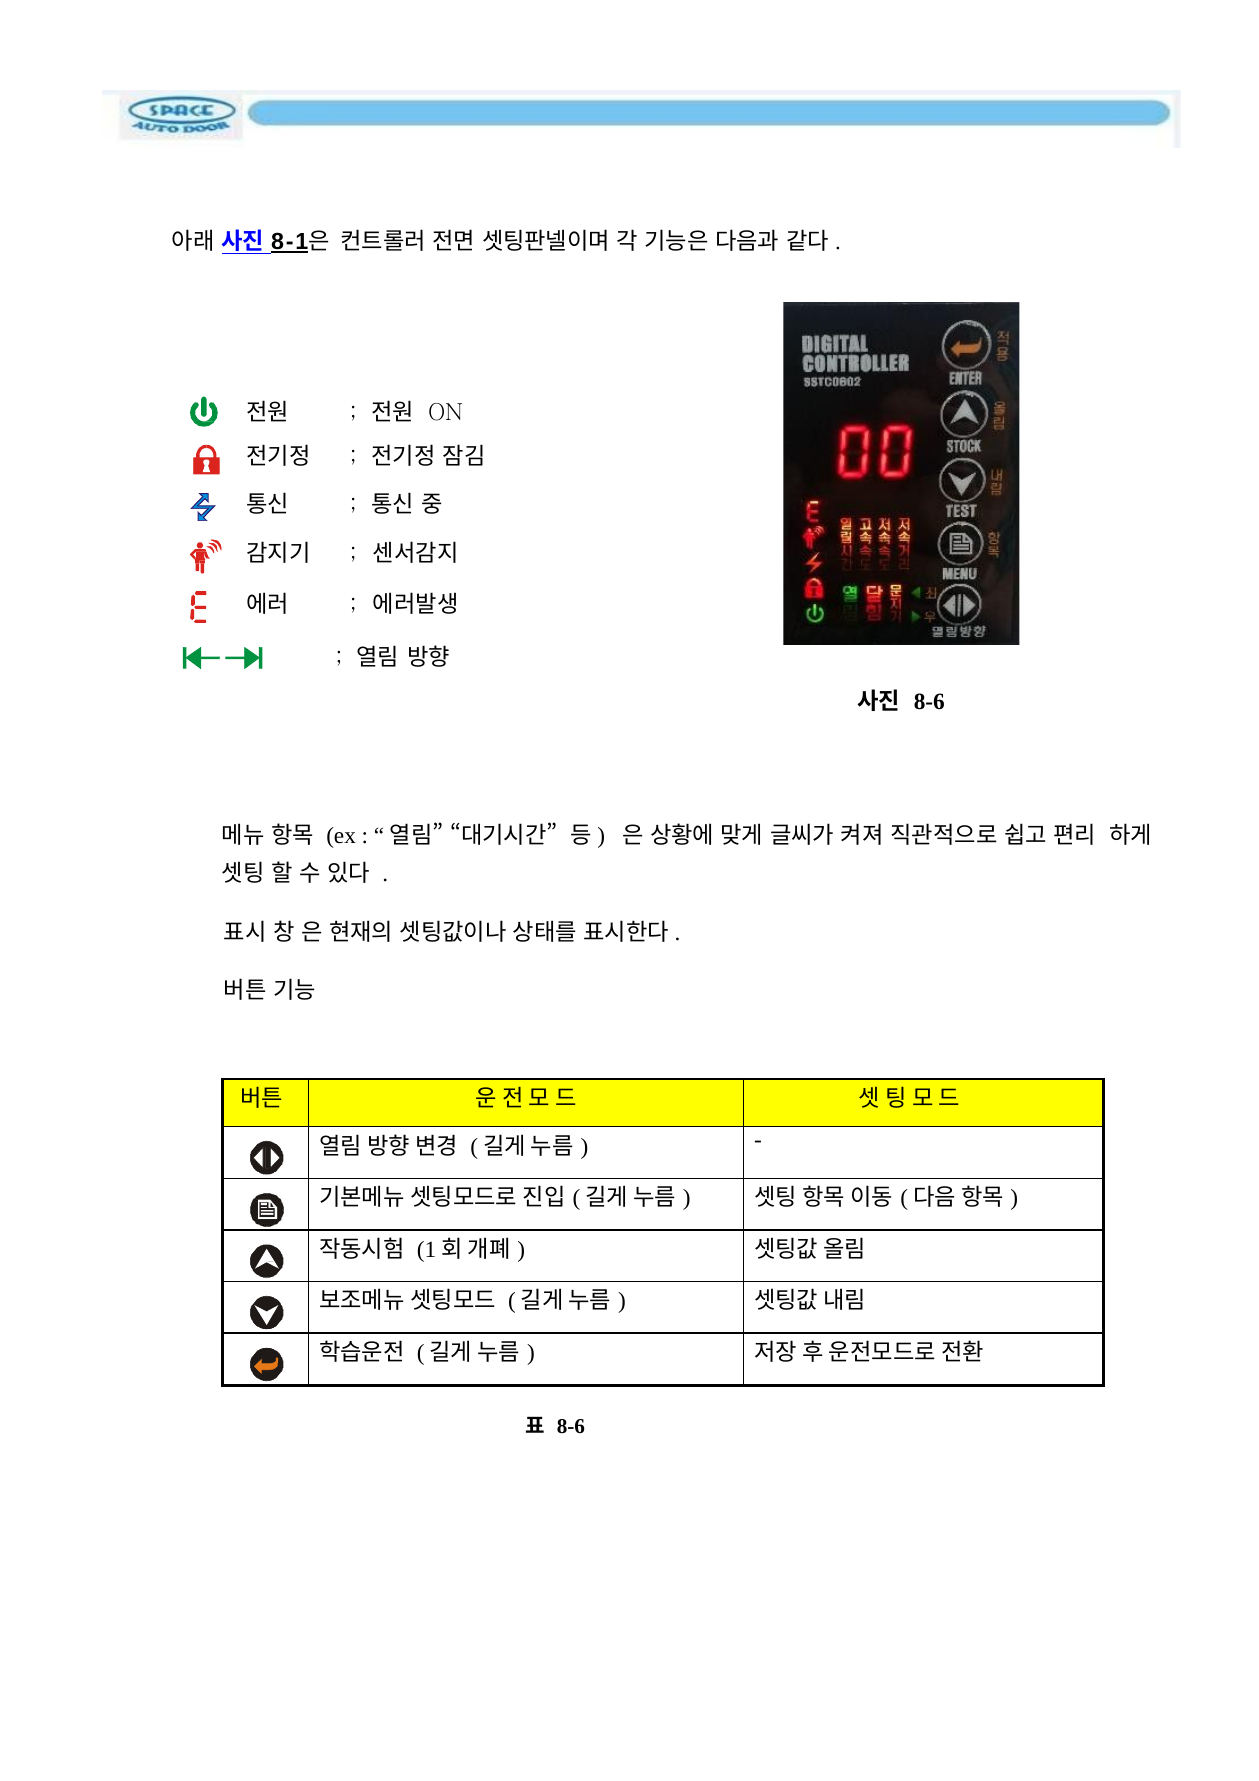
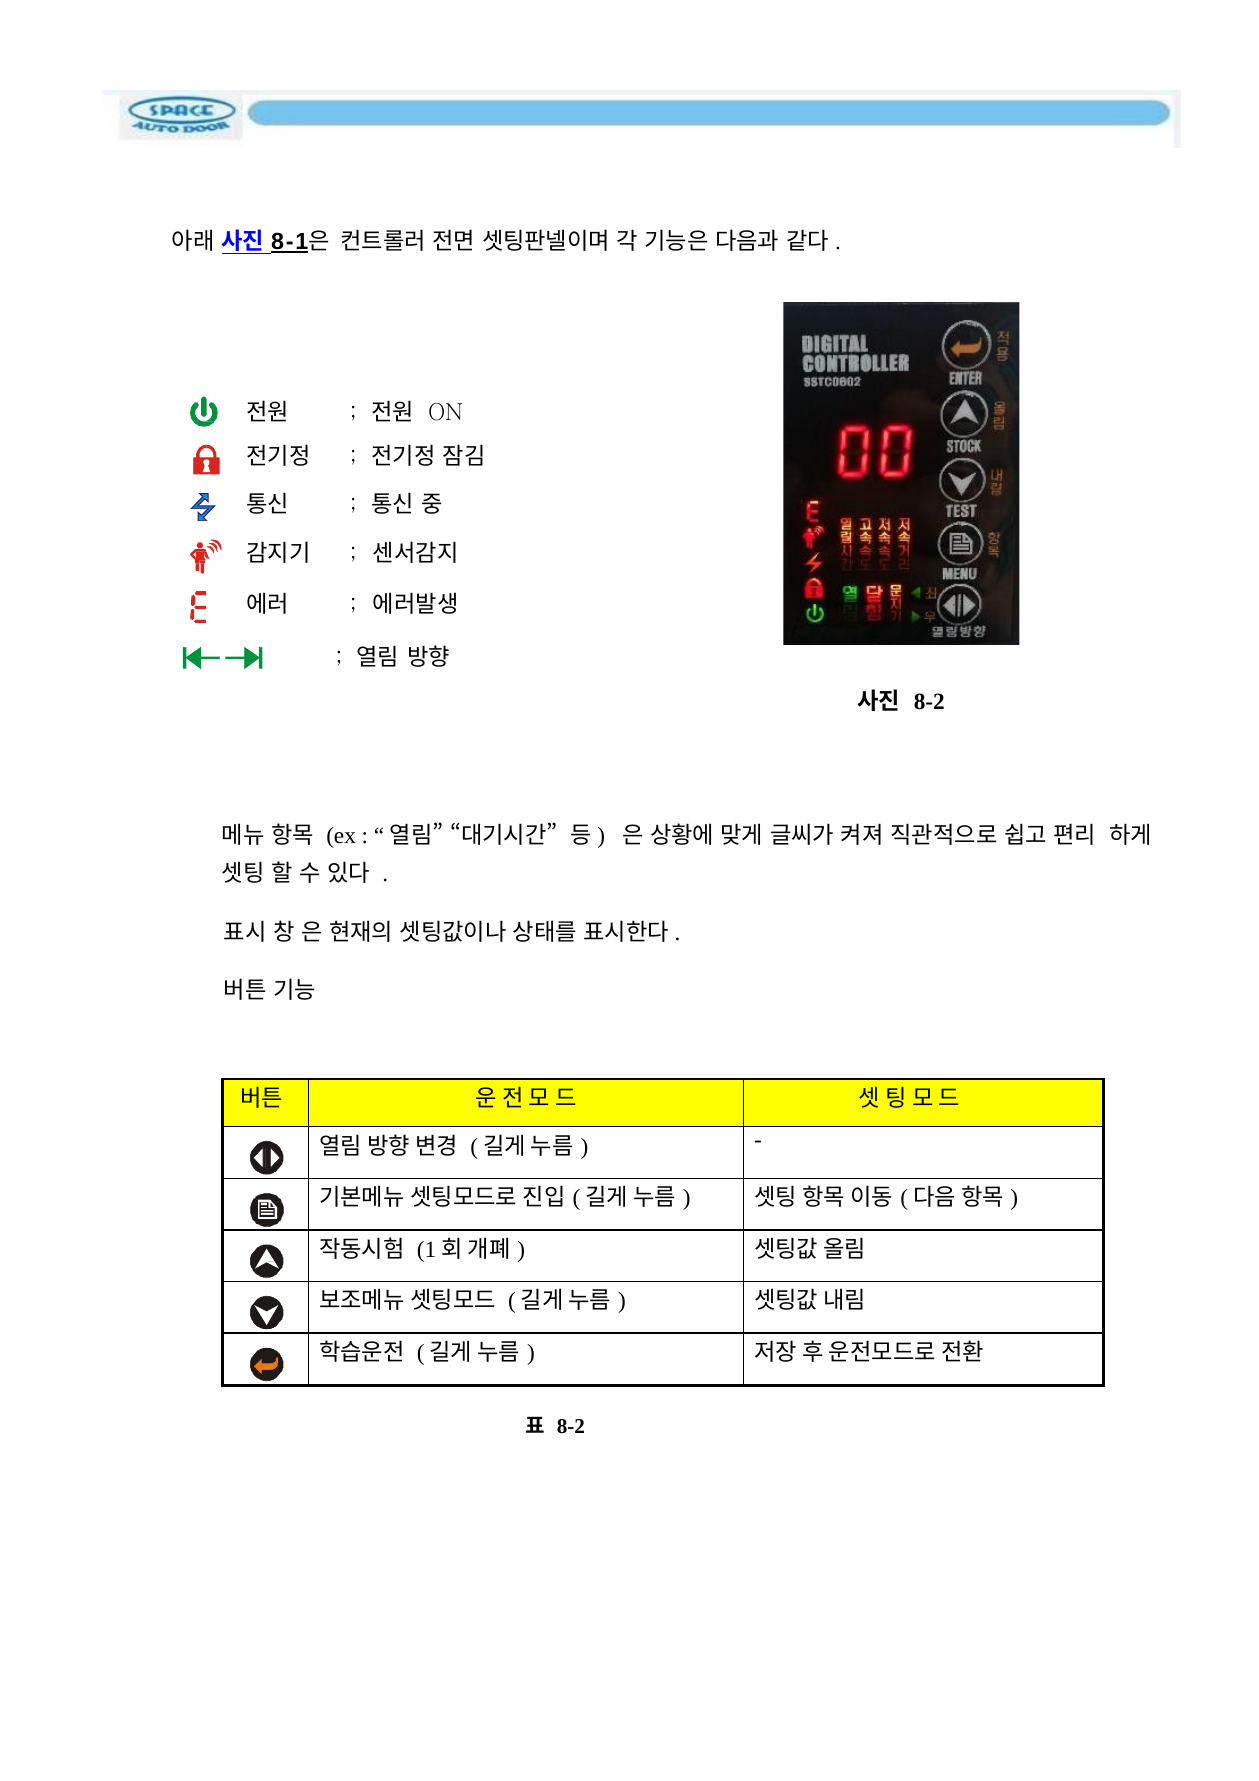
8-6: 8-6 -> 8-2 (929, 702)
8-6: 8-6 -> 8-2 (571, 1427)
